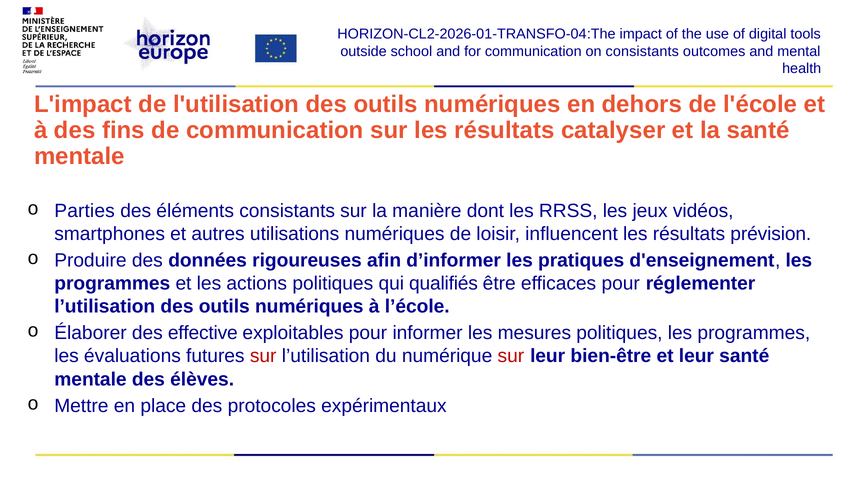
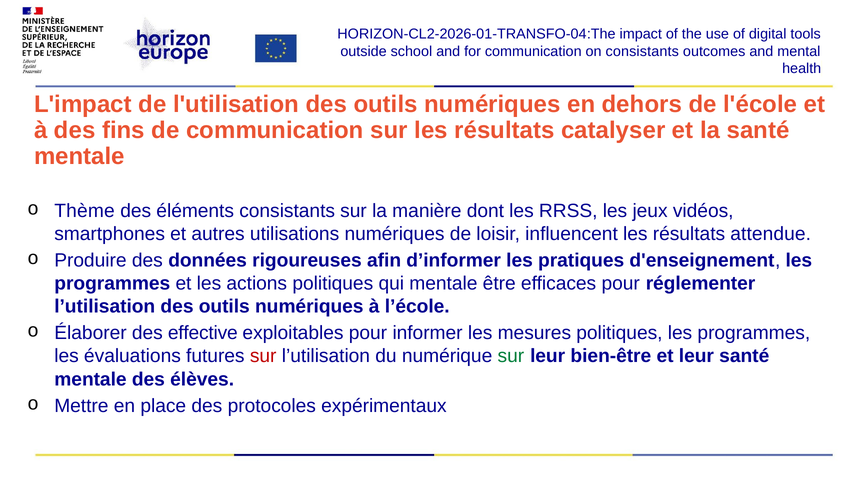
Parties: Parties -> Thème (85, 211)
prévision: prévision -> attendue (771, 234)
qui qualifiés: qualifiés -> mentale (443, 283)
sur colour: red -> green (511, 356)
